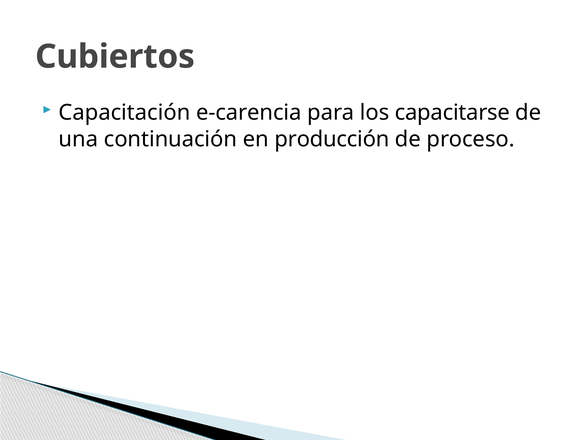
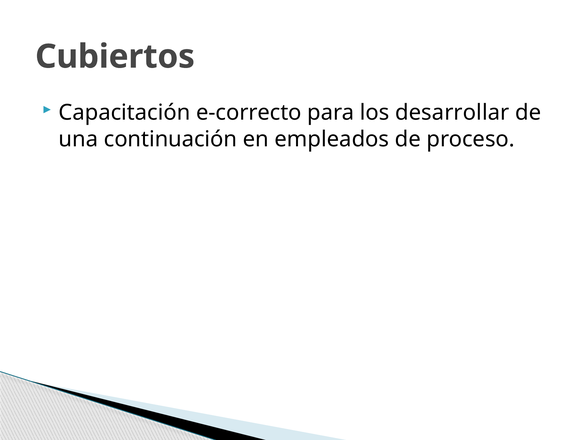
e-carencia: e-carencia -> e-correcto (249, 113)
capacitarse: capacitarse -> desarrollar (452, 113)
producción: producción -> empleados (332, 139)
